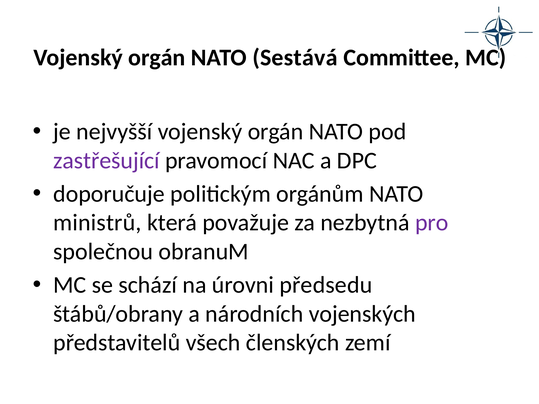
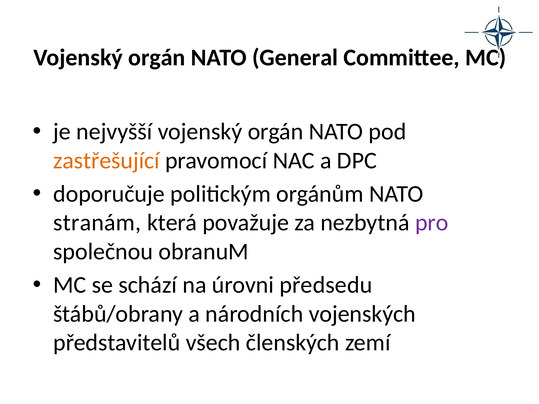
Sestává: Sestává -> General (295, 58)
zastřešující colour: purple -> orange (106, 161)
ministrů: ministrů -> stranám (97, 223)
